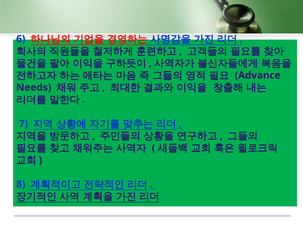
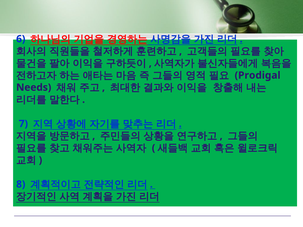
Advance: Advance -> Prodigal (258, 75)
